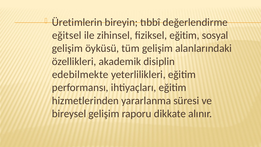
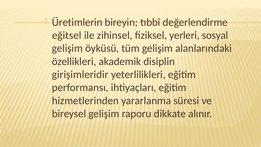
fiziksel eğitim: eğitim -> yerleri (184, 35)
edebilmekte: edebilmekte -> girişimleridir (80, 74)
